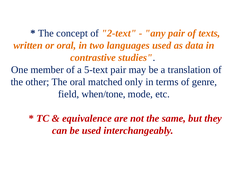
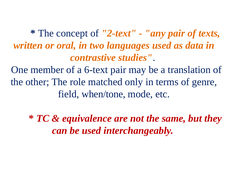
5-text: 5-text -> 6-text (96, 70)
The oral: oral -> role (78, 82)
